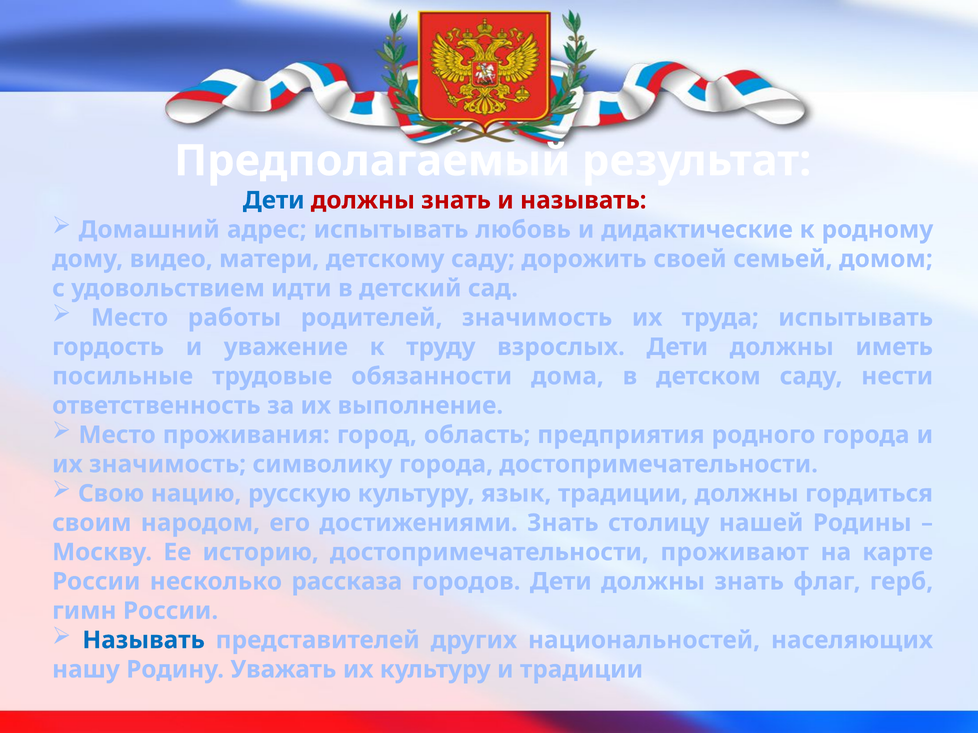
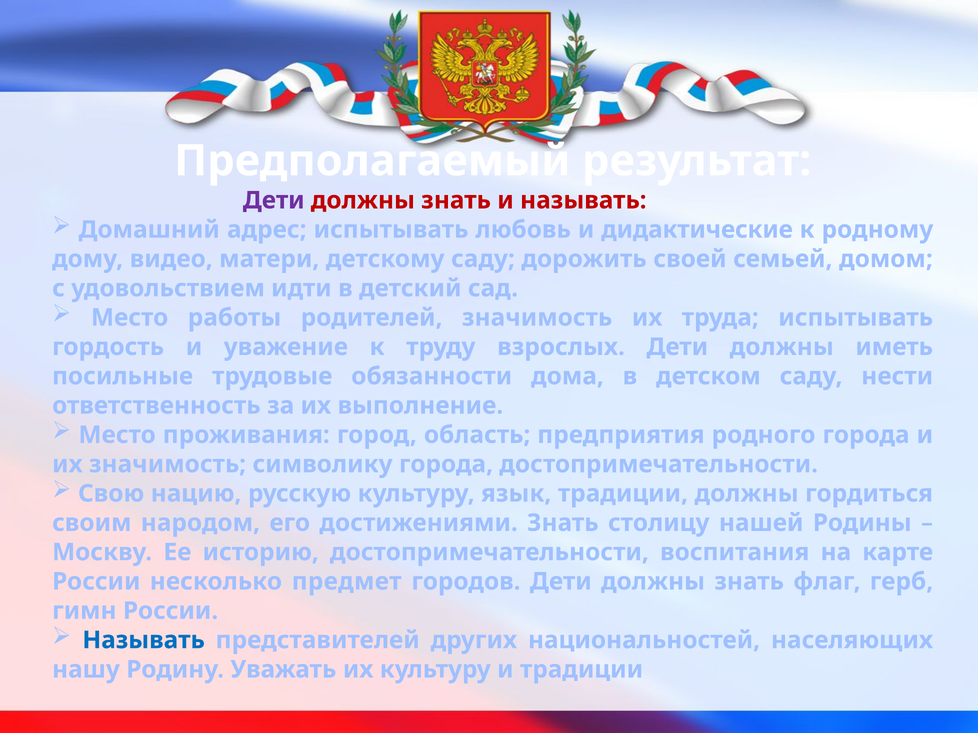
Дети colour: blue -> purple (274, 200)
проживают: проживают -> воспитания (735, 553)
рассказа: рассказа -> предмет (347, 582)
